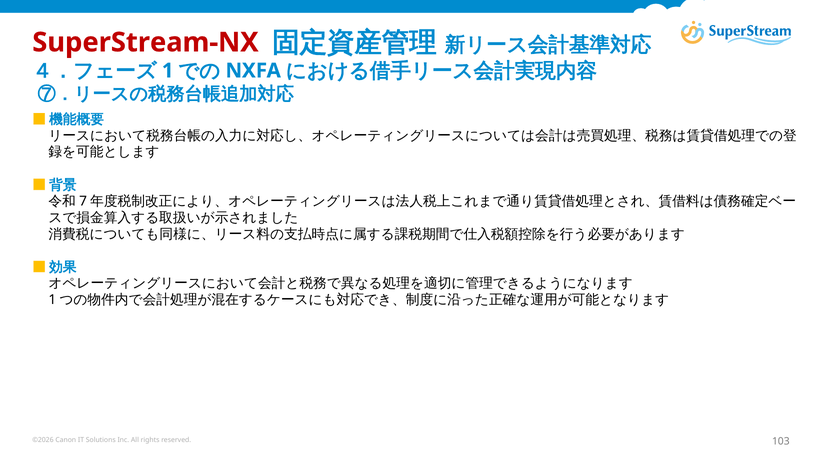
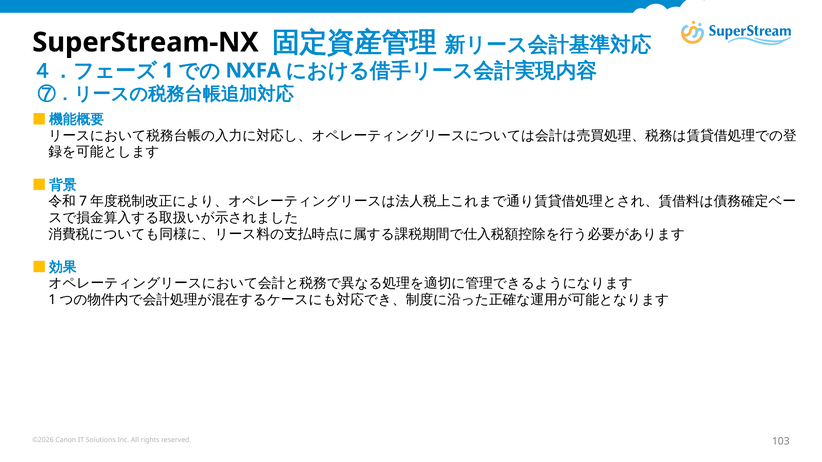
SuperStream-NX colour: red -> black (145, 42)
